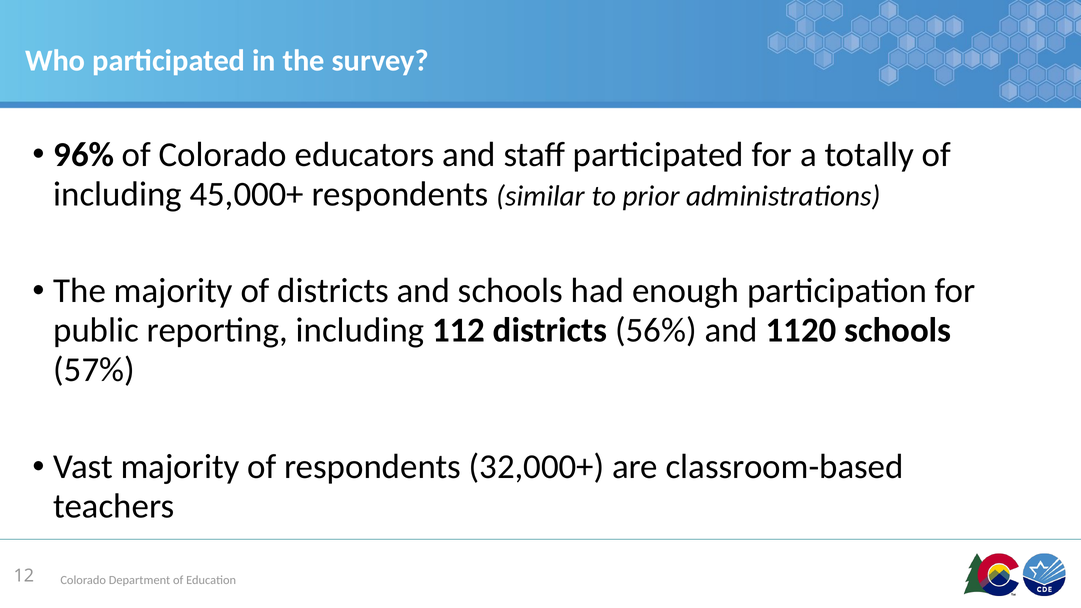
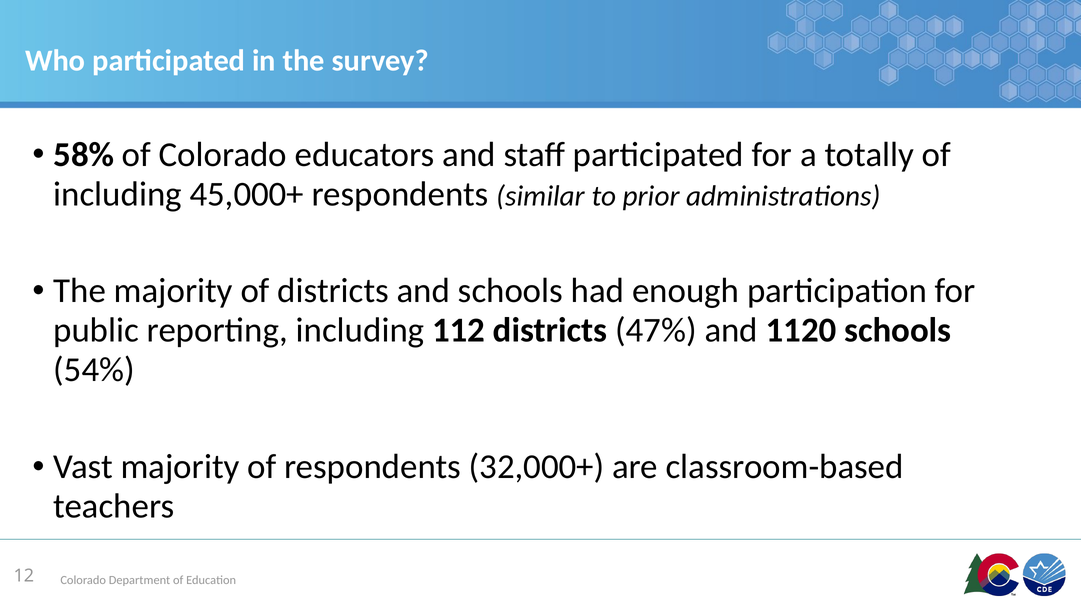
96%: 96% -> 58% (84, 155)
56%: 56% -> 47% (656, 330)
57%: 57% -> 54% (94, 370)
